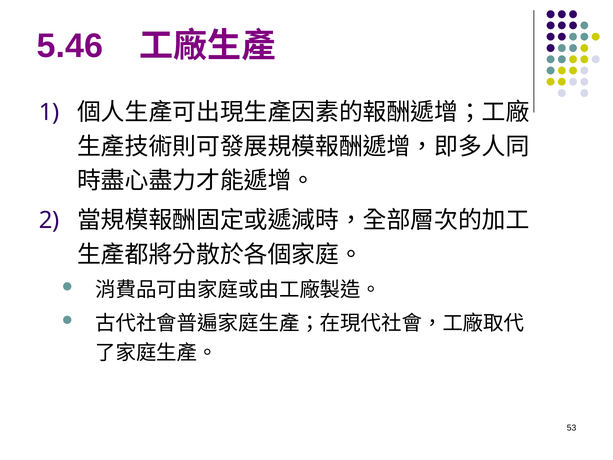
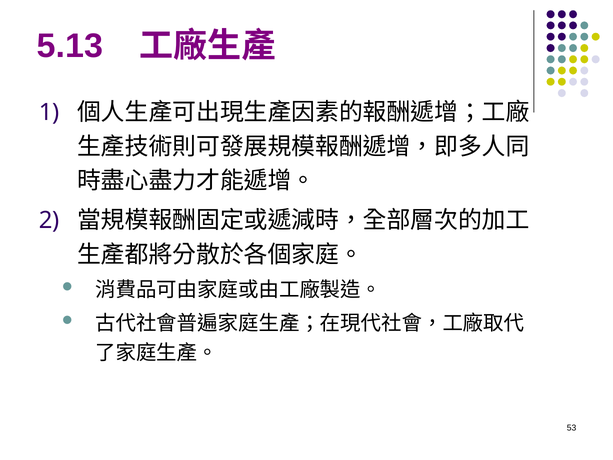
5.46: 5.46 -> 5.13 (70, 46)
